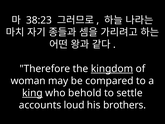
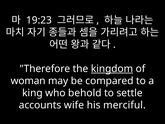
38:23: 38:23 -> 19:23 (39, 20)
king underline: present -> none (32, 93)
loud: loud -> wife (74, 105)
brothers: brothers -> merciful (124, 105)
